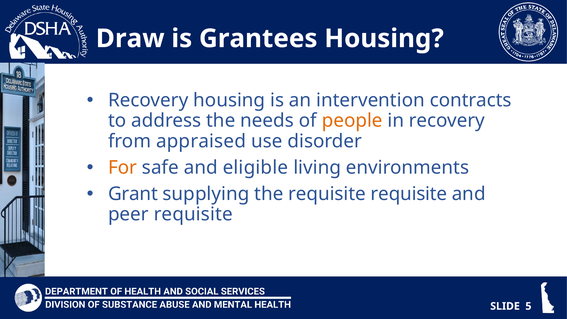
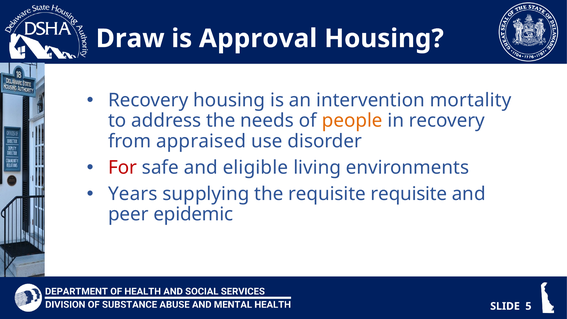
Grantees: Grantees -> Approval (258, 39)
contracts: contracts -> mortality (471, 100)
For colour: orange -> red (123, 167)
Grant: Grant -> Years (133, 194)
peer requisite: requisite -> epidemic (193, 214)
